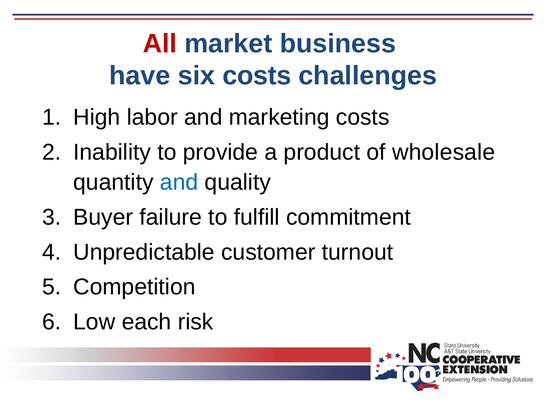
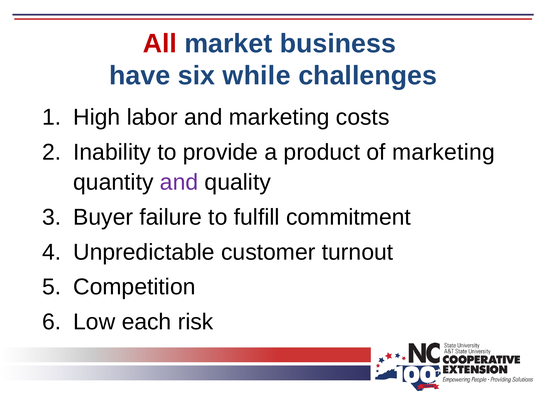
six costs: costs -> while (257, 76)
of wholesale: wholesale -> marketing (444, 152)
and colour: blue -> purple (179, 183)
